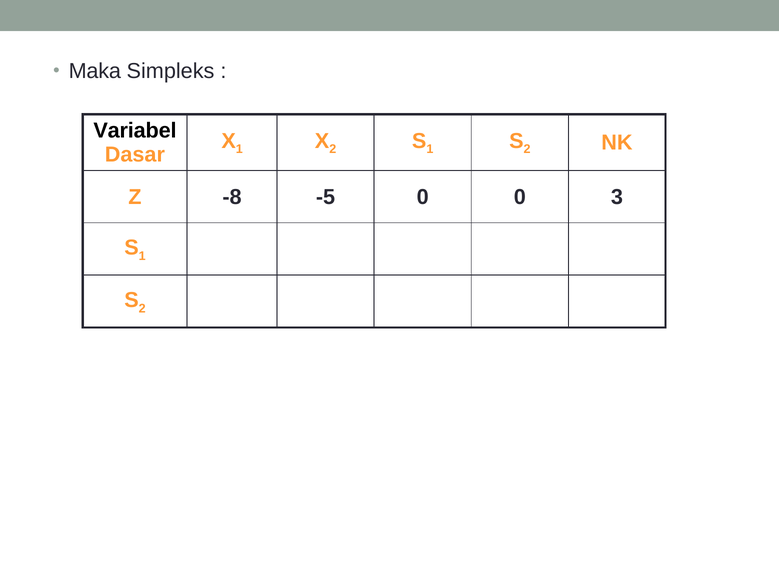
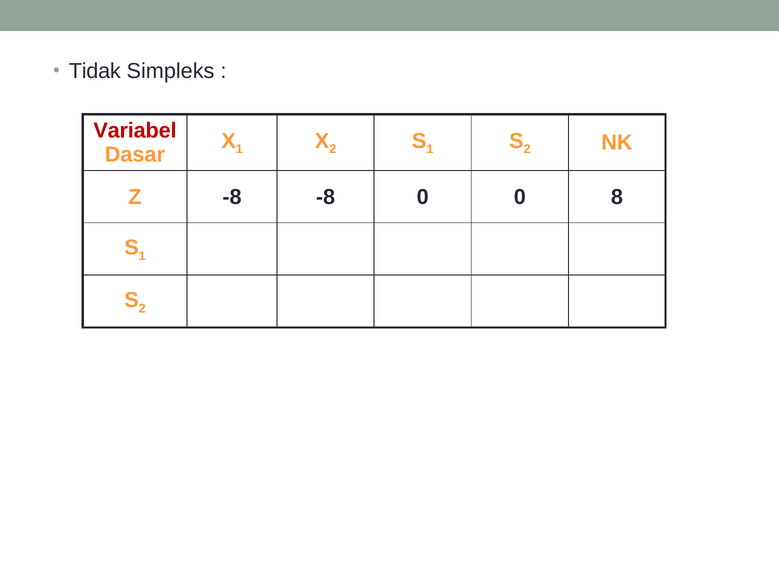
Maka: Maka -> Tidak (95, 71)
Variabel colour: black -> red (135, 131)
-8 -5: -5 -> -8 (326, 197)
3: 3 -> 8 (617, 197)
